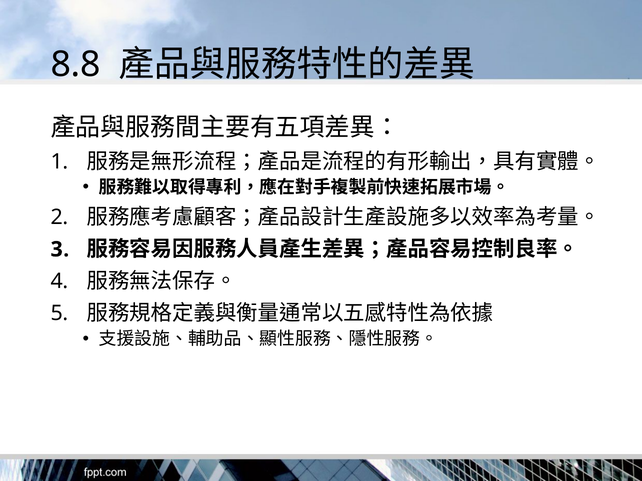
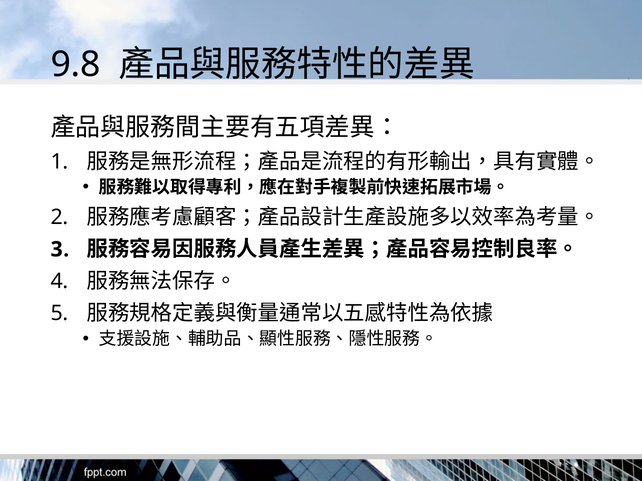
8.8: 8.8 -> 9.8 (76, 65)
